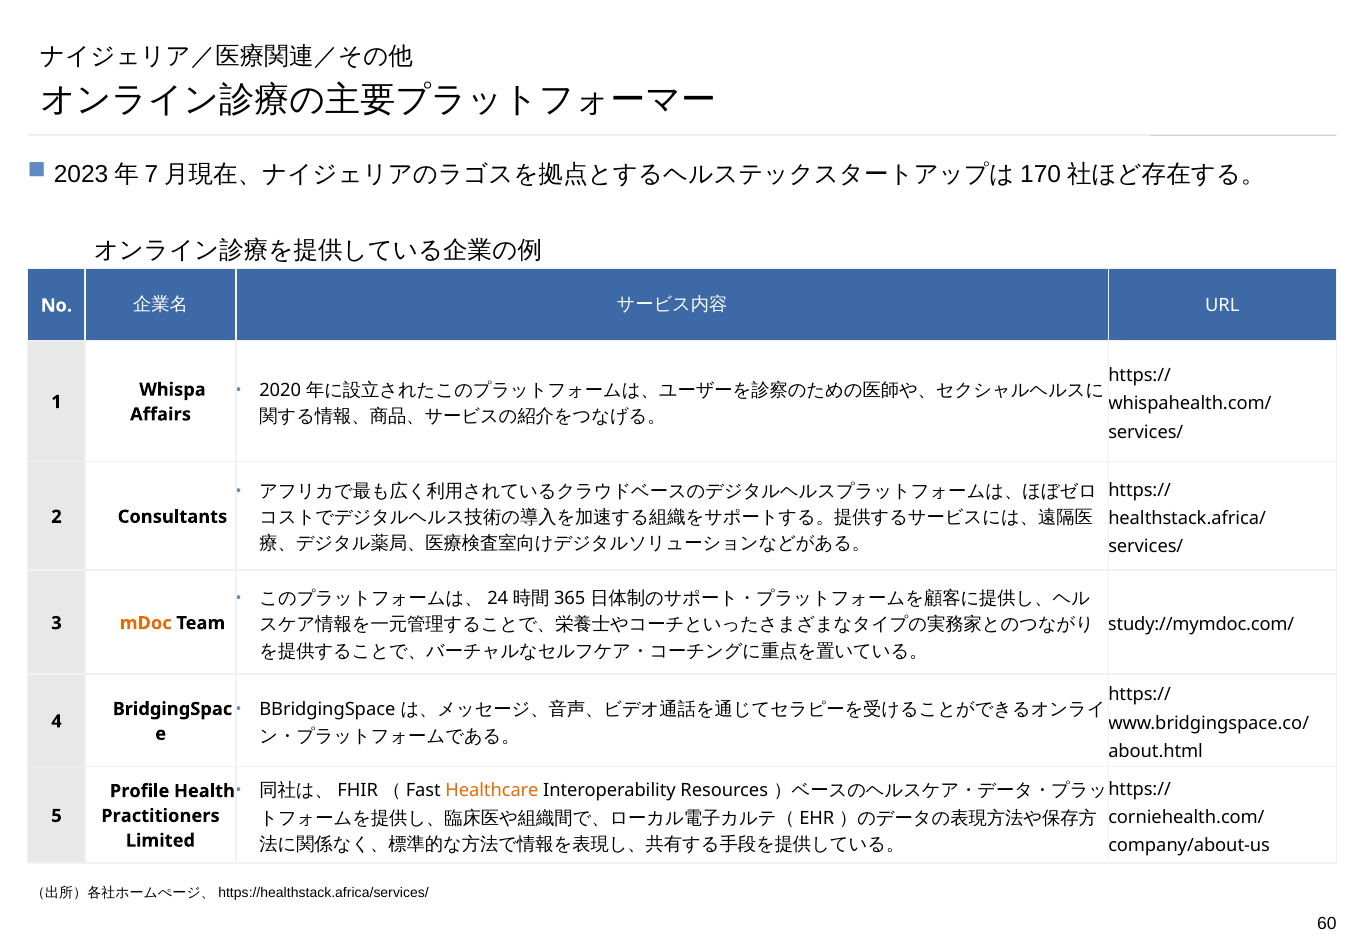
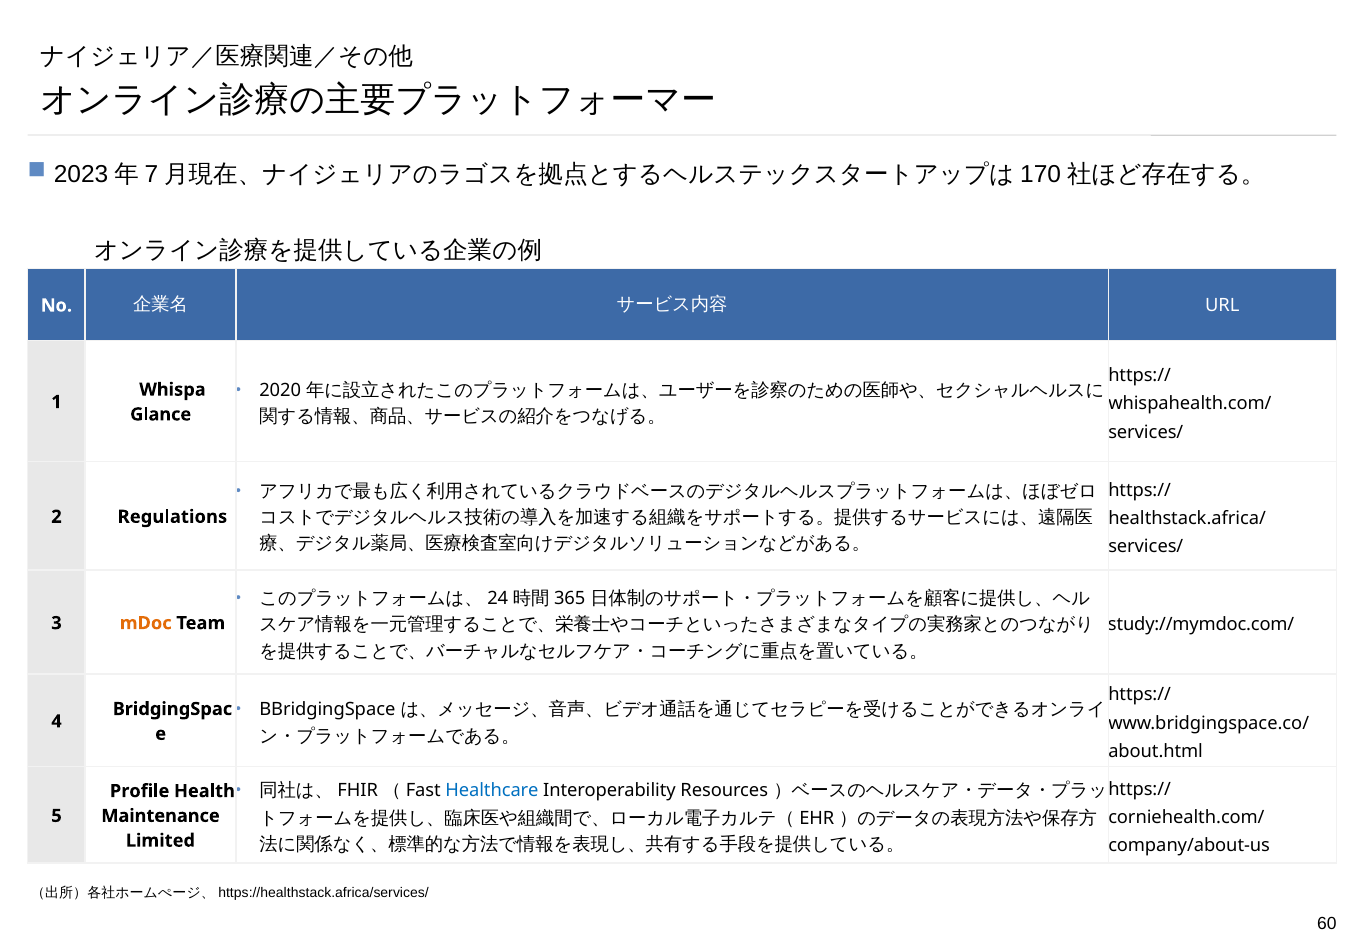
Affairs: Affairs -> Glance (161, 415)
Consultants: Consultants -> Regulations (172, 517)
Healthcare colour: orange -> blue (492, 790)
Practitioners: Practitioners -> Maintenance (160, 816)
